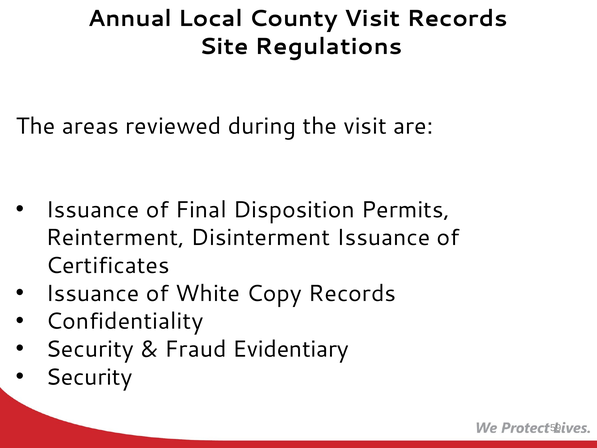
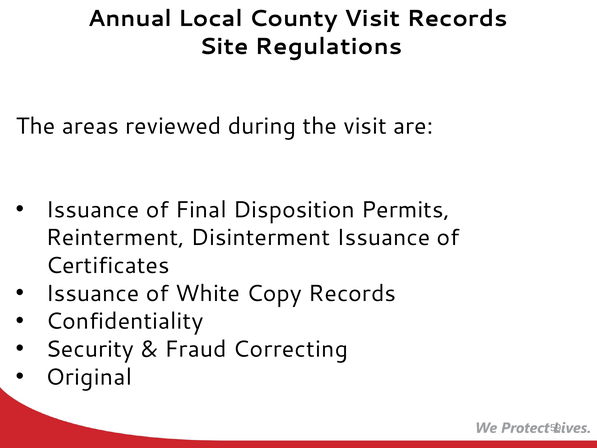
Evidentiary: Evidentiary -> Correcting (291, 349)
Security: Security -> Original (89, 377)
